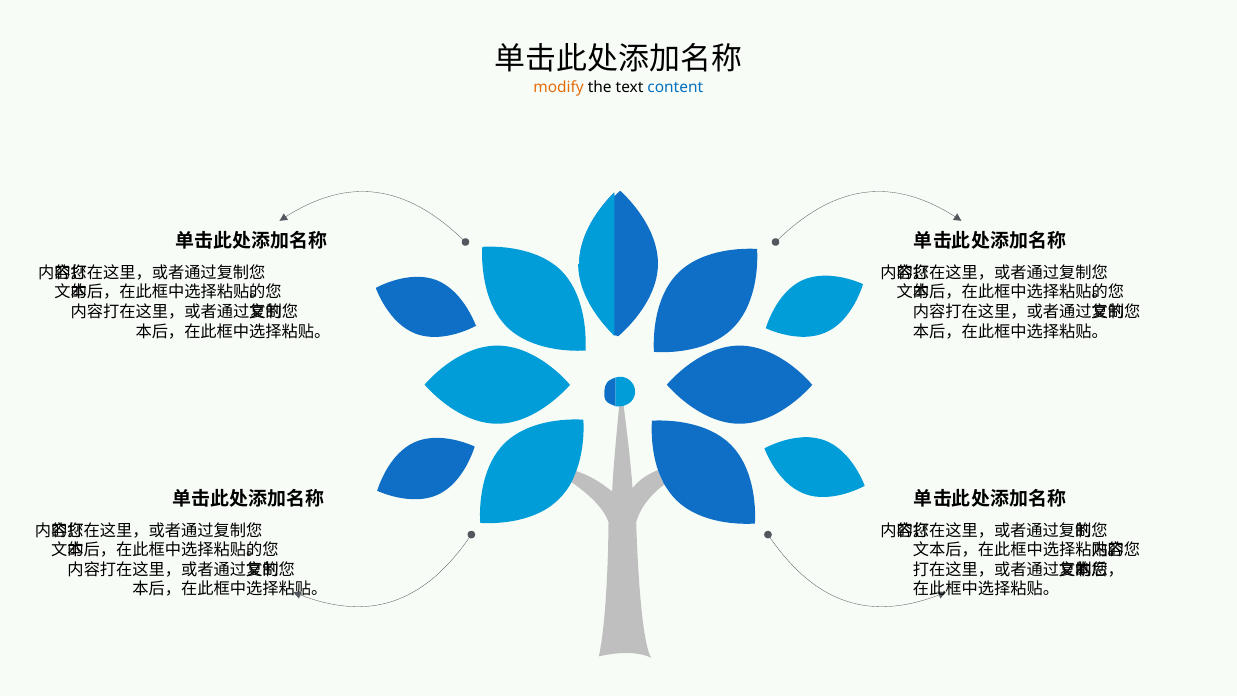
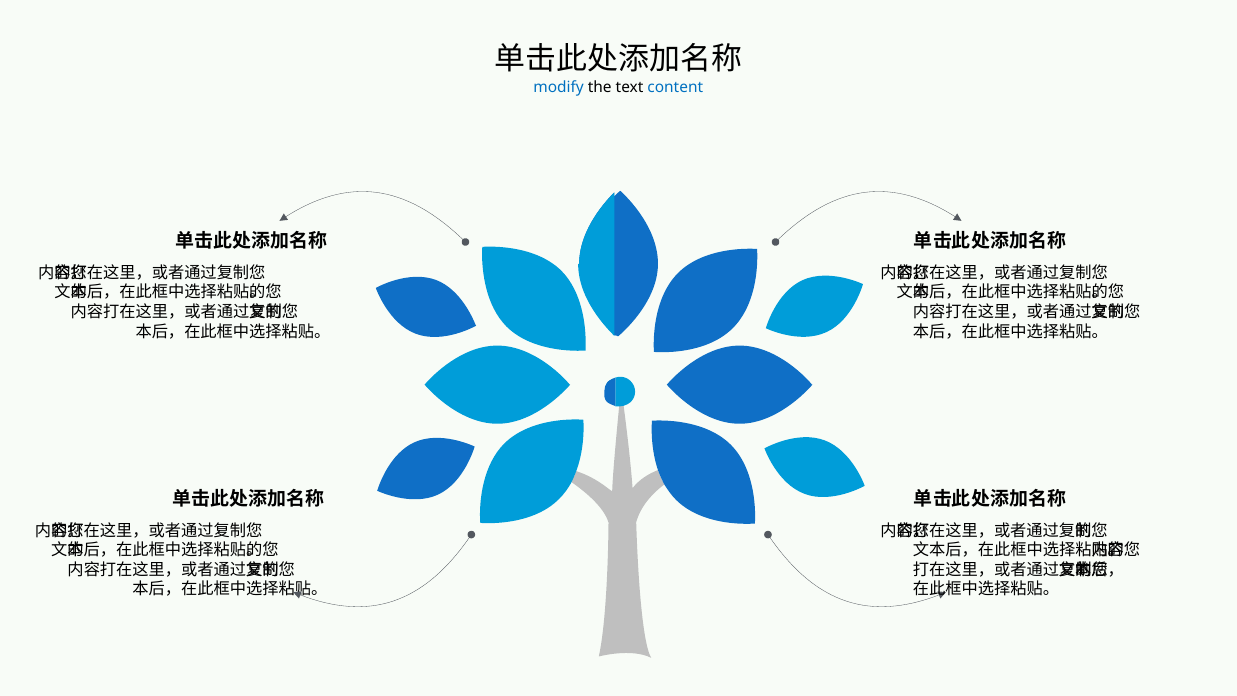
modify colour: orange -> blue (559, 88)
